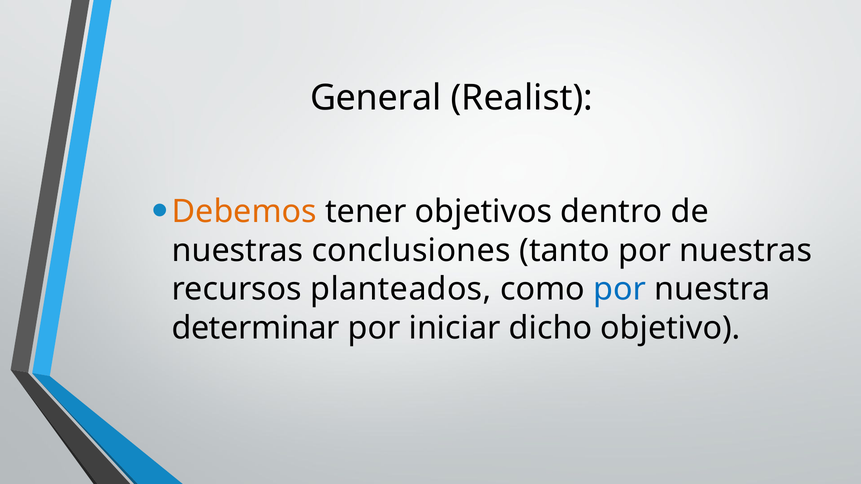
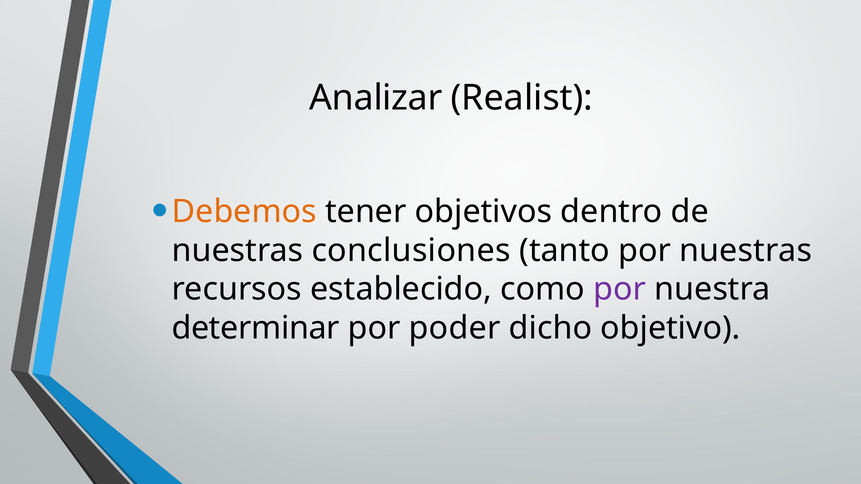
General: General -> Analizar (376, 98)
planteados: planteados -> establecido (401, 289)
por colour: blue -> purple (620, 289)
iniciar: iniciar -> poder (455, 328)
